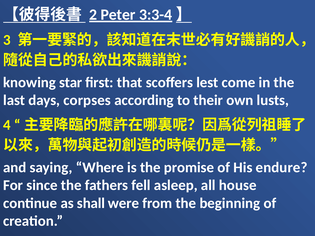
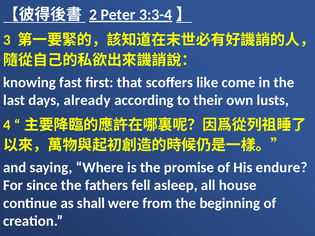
star: star -> fast (71, 83)
lest: lest -> like (207, 83)
corpses: corpses -> already (87, 100)
